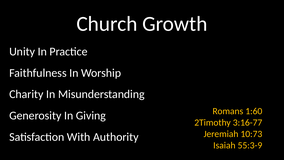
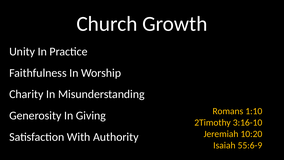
1:60: 1:60 -> 1:10 (254, 111)
3:16-77: 3:16-77 -> 3:16-10 (248, 122)
10:73: 10:73 -> 10:20 (251, 134)
55:3-9: 55:3-9 -> 55:6-9 (250, 145)
